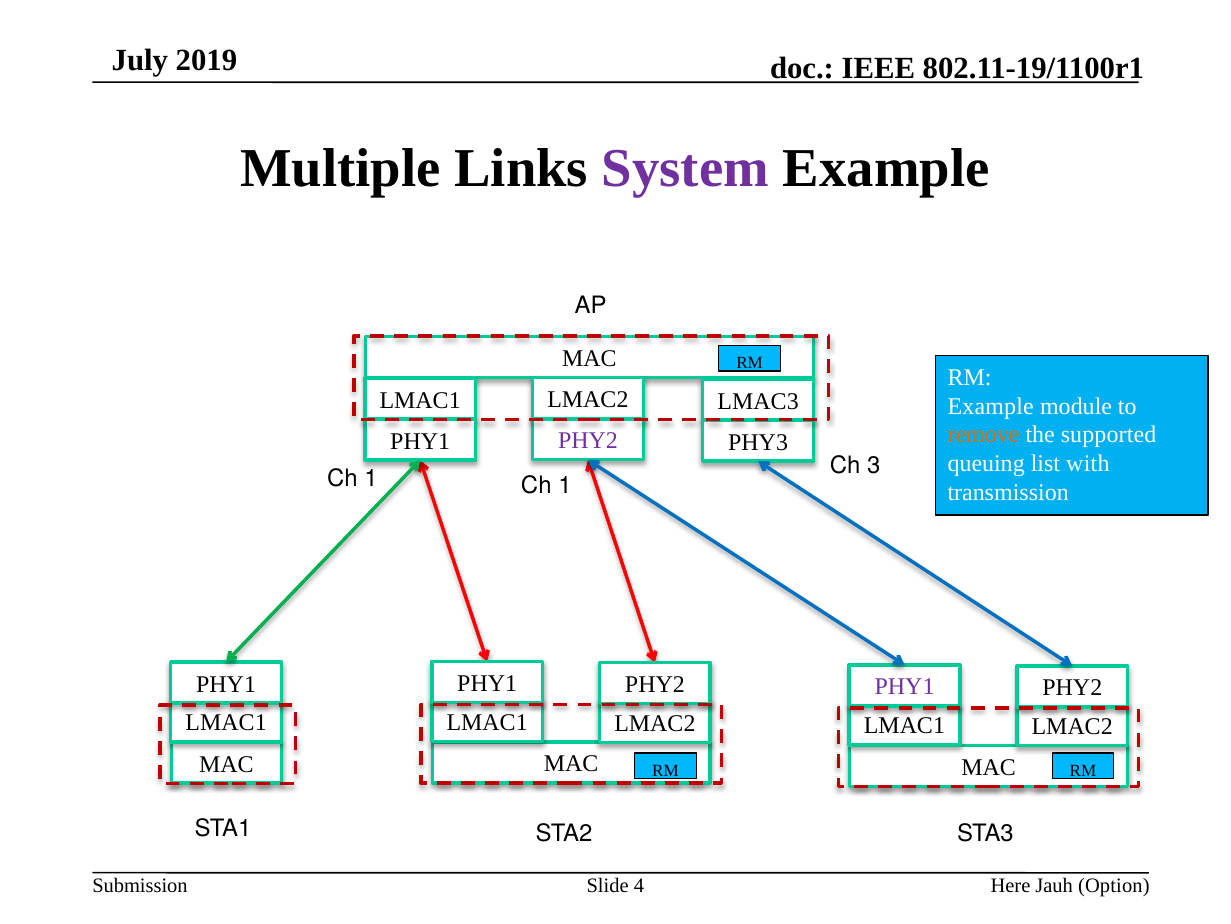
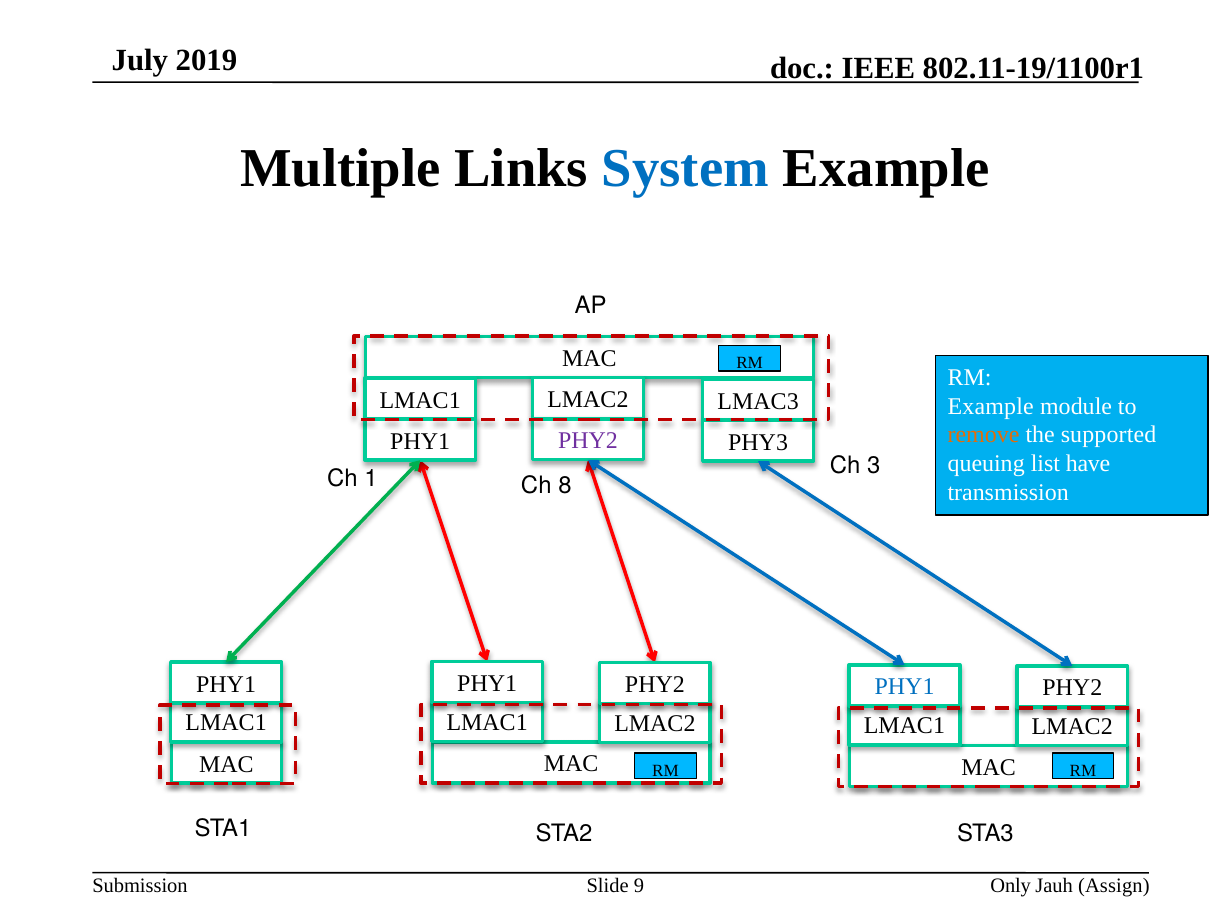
System colour: purple -> blue (685, 168)
with: with -> have (1088, 463)
1: 1 -> 8 (565, 485)
PHY1 colour: purple -> blue (905, 686)
4: 4 -> 9 (639, 885)
Here: Here -> Only (1011, 885)
Option: Option -> Assign (1114, 885)
